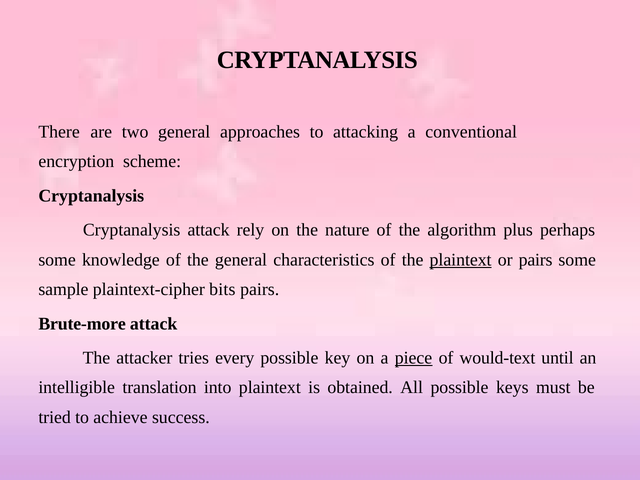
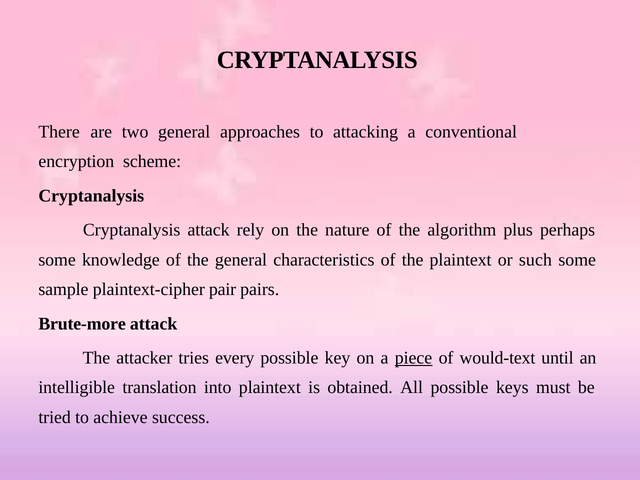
plaintext underline: present -> none (461, 260)
or pairs: pairs -> such (535, 260)
bits: bits -> pair (223, 290)
